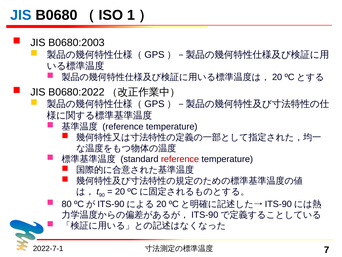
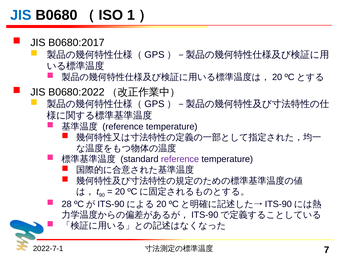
B0680:2003: B0680:2003 -> B0680:2017 (76, 43)
reference colour: red -> purple (180, 159)
80: 80 -> 28 (67, 204)
